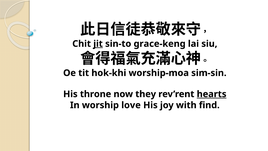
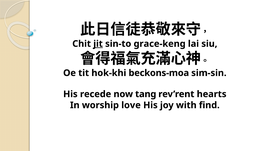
worship-moa: worship-moa -> beckons-moa (159, 73)
throne: throne -> recede (96, 94)
they: they -> tang (146, 94)
hearts underline: present -> none (212, 94)
